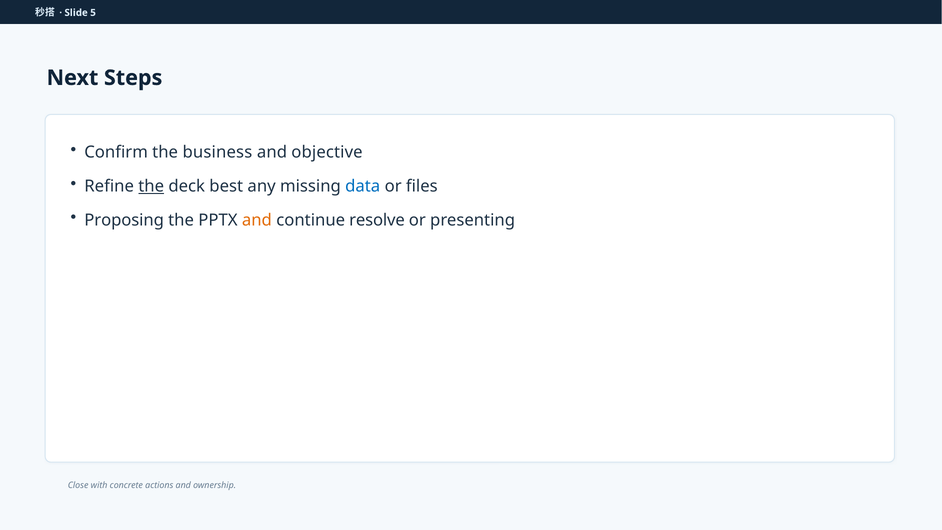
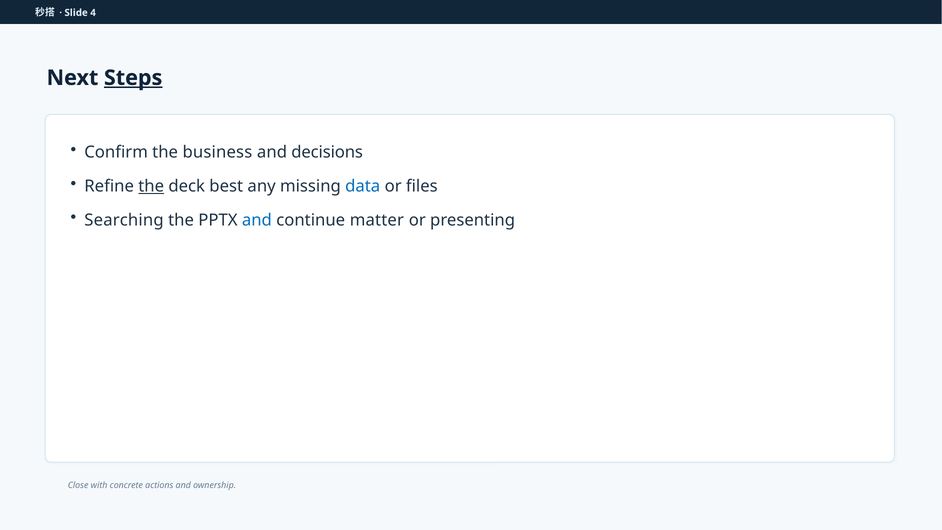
5: 5 -> 4 (93, 13)
Steps underline: none -> present (133, 78)
objective: objective -> decisions (327, 152)
Proposing: Proposing -> Searching (124, 220)
and colour: orange -> blue (257, 220)
resolve: resolve -> matter (377, 220)
